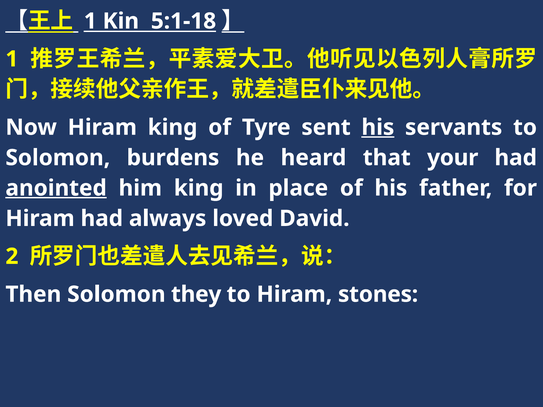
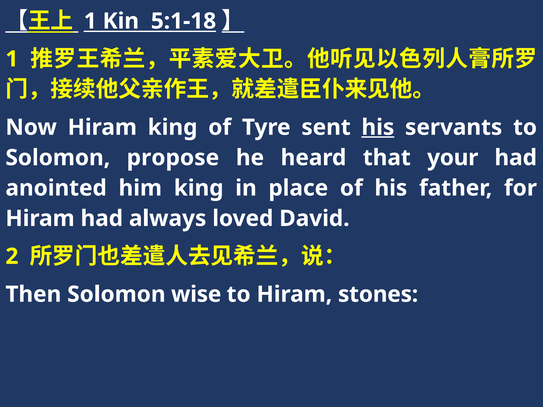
burdens: burdens -> propose (173, 158)
anointed underline: present -> none (56, 188)
they: they -> wise (196, 294)
